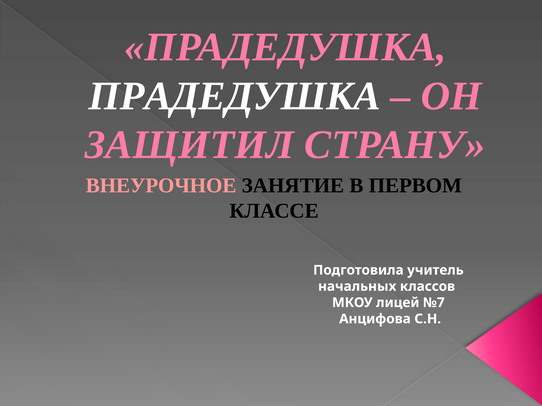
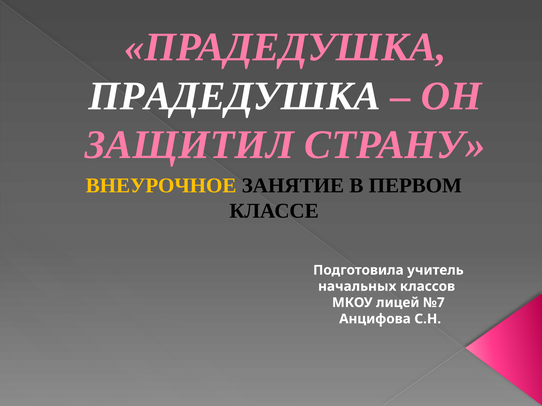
ВНЕУРОЧНОЕ colour: pink -> yellow (161, 186)
